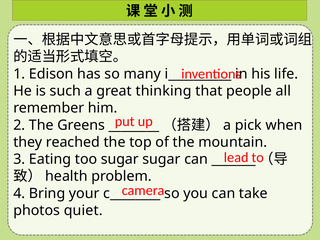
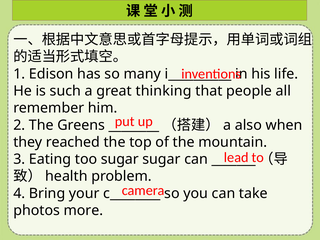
pick: pick -> also (248, 125)
quiet: quiet -> more (83, 210)
